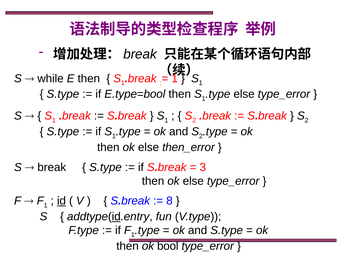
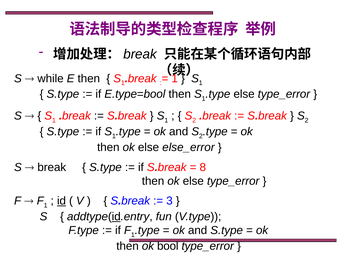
then_error: then_error -> else_error (188, 147)
3: 3 -> 8 (203, 167)
8: 8 -> 3 (170, 201)
